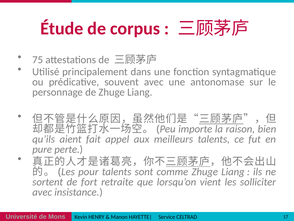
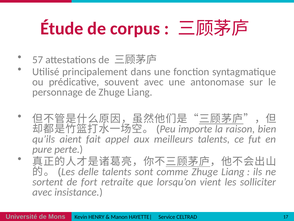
75: 75 -> 57 (38, 60)
pour: pour -> delle (88, 171)
